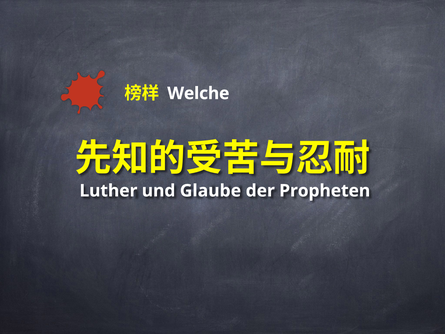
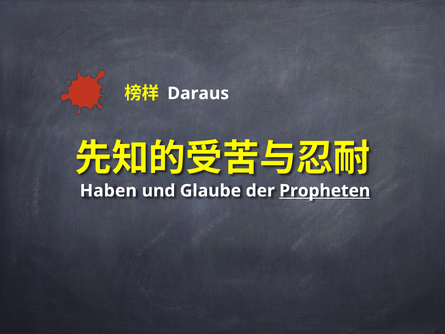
Welche: Welche -> Daraus (198, 93)
Luther: Luther -> Haben (108, 191)
Propheten underline: none -> present (325, 191)
